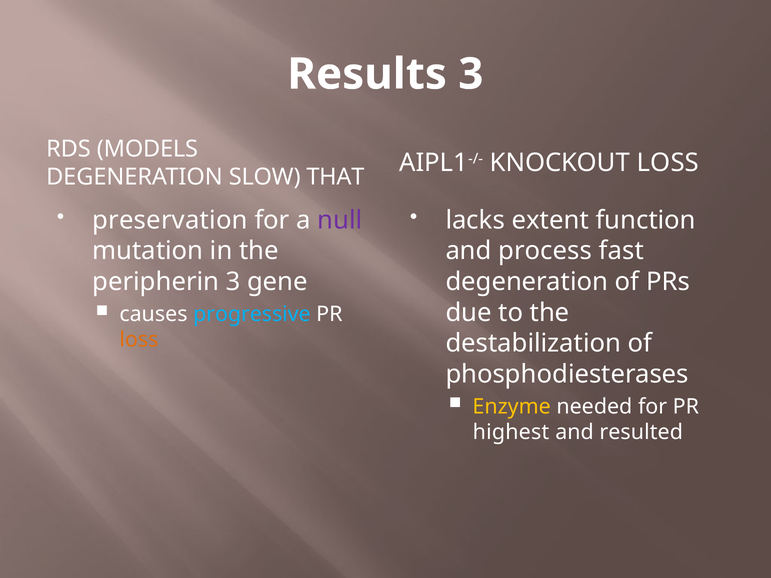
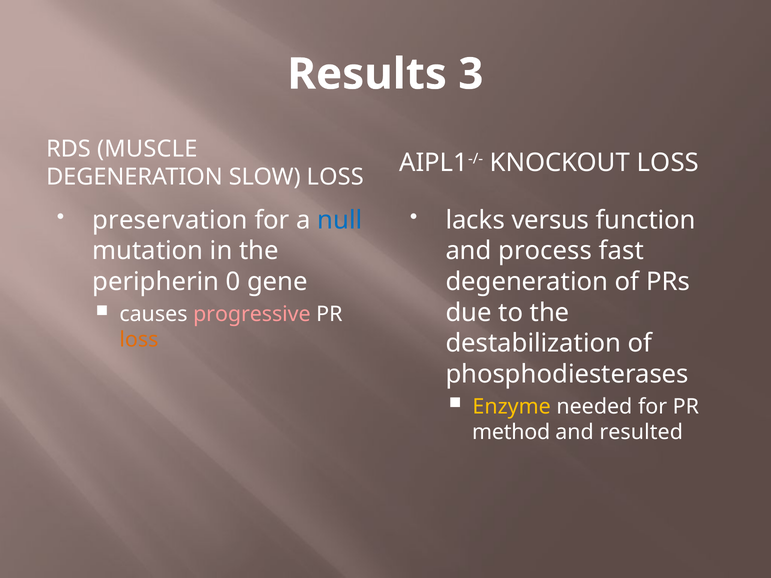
MODELS: MODELS -> MUSCLE (147, 149)
SLOW THAT: THAT -> LOSS (335, 177)
null colour: purple -> blue (340, 220)
extent: extent -> versus (550, 220)
peripherin 3: 3 -> 0 (233, 282)
progressive colour: light blue -> pink (252, 314)
highest: highest -> method (511, 432)
